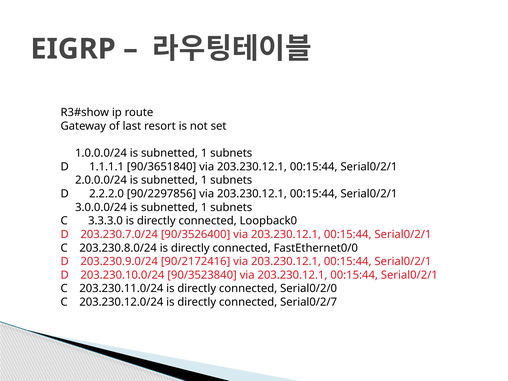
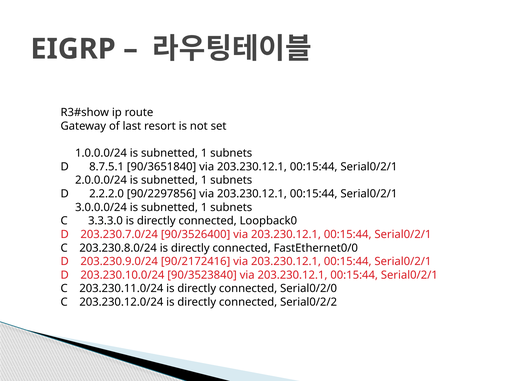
1.1.1.1: 1.1.1.1 -> 8.7.5.1 (107, 167)
Serial0/2/7: Serial0/2/7 -> Serial0/2/2 (309, 302)
